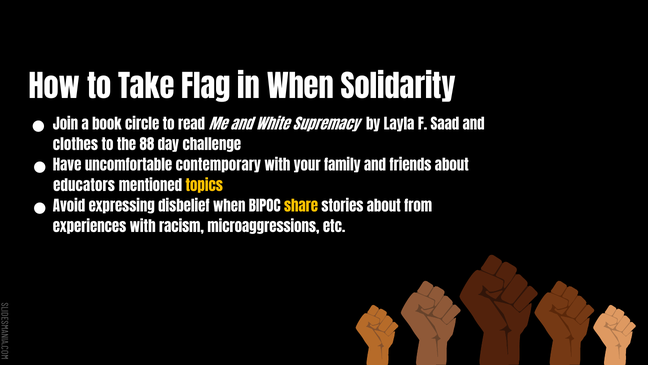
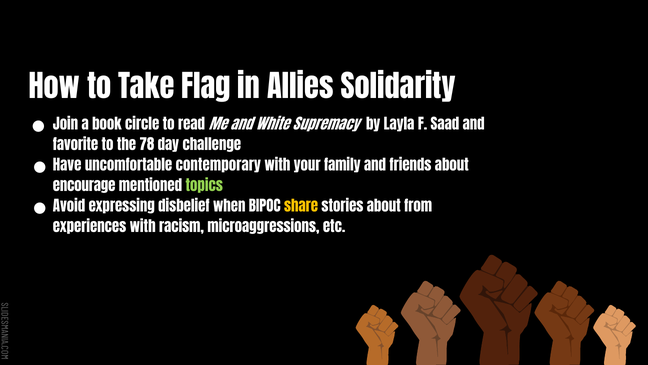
in When: When -> Allies (300, 88)
clothes: clothes -> favorite (76, 145)
88: 88 -> 78 (147, 145)
educators: educators -> encourage (84, 186)
topics colour: yellow -> light green (204, 186)
